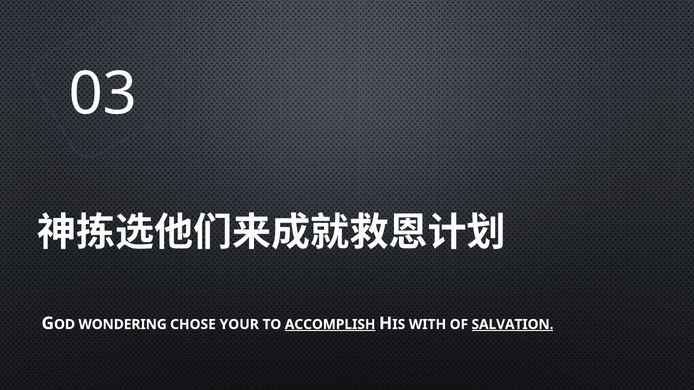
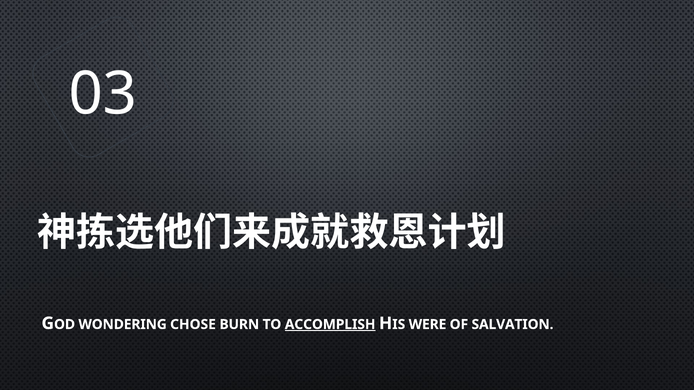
YOUR: YOUR -> BURN (239, 325)
WITH: WITH -> WERE (428, 325)
SALVATION underline: present -> none (513, 325)
